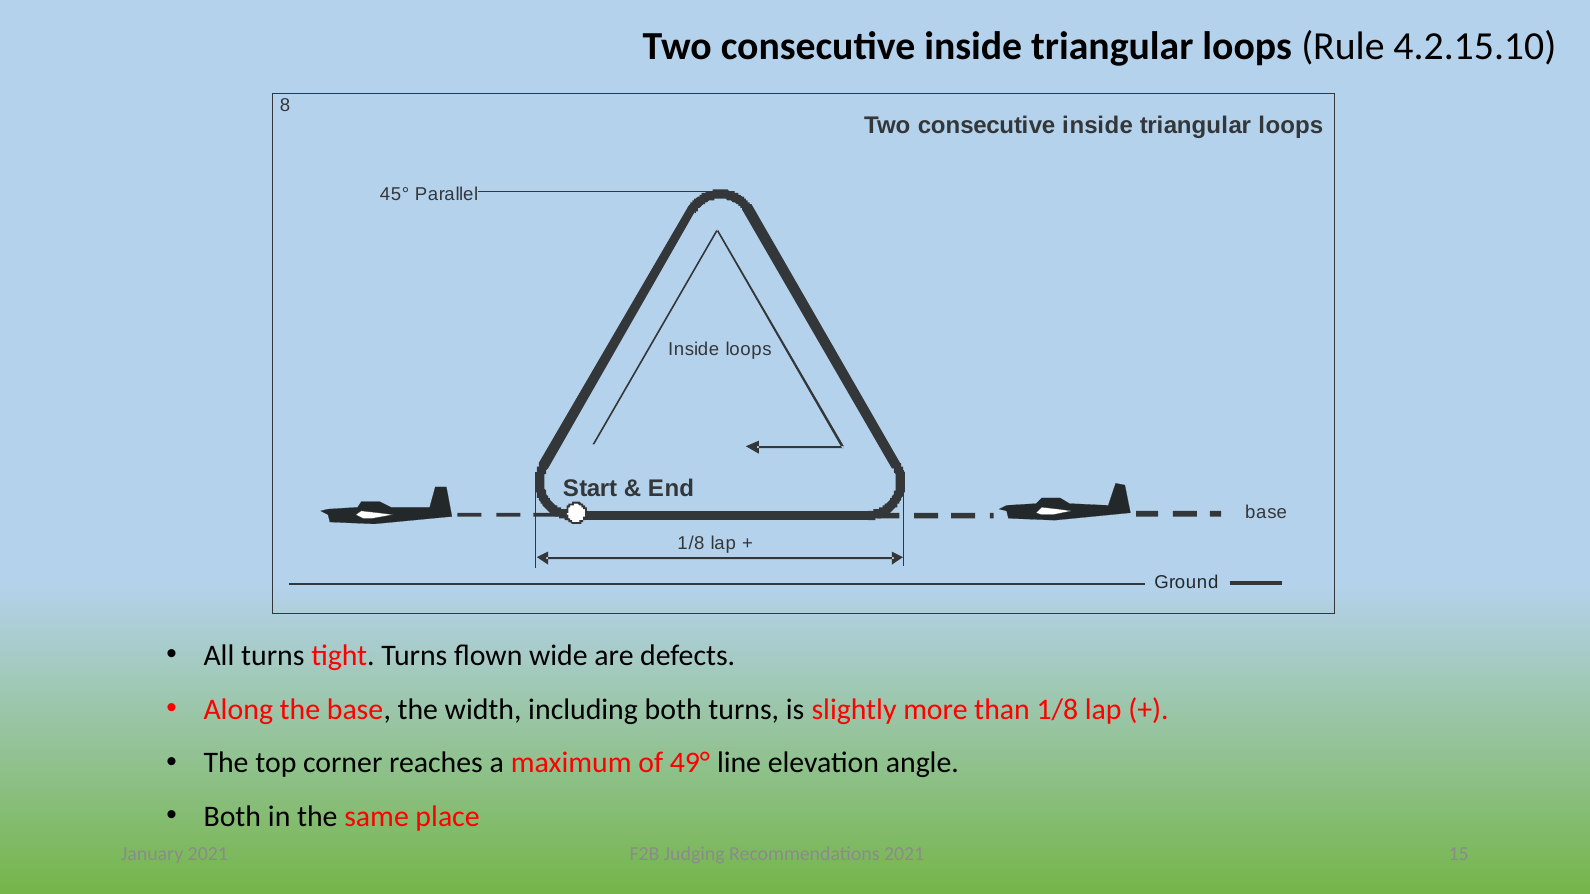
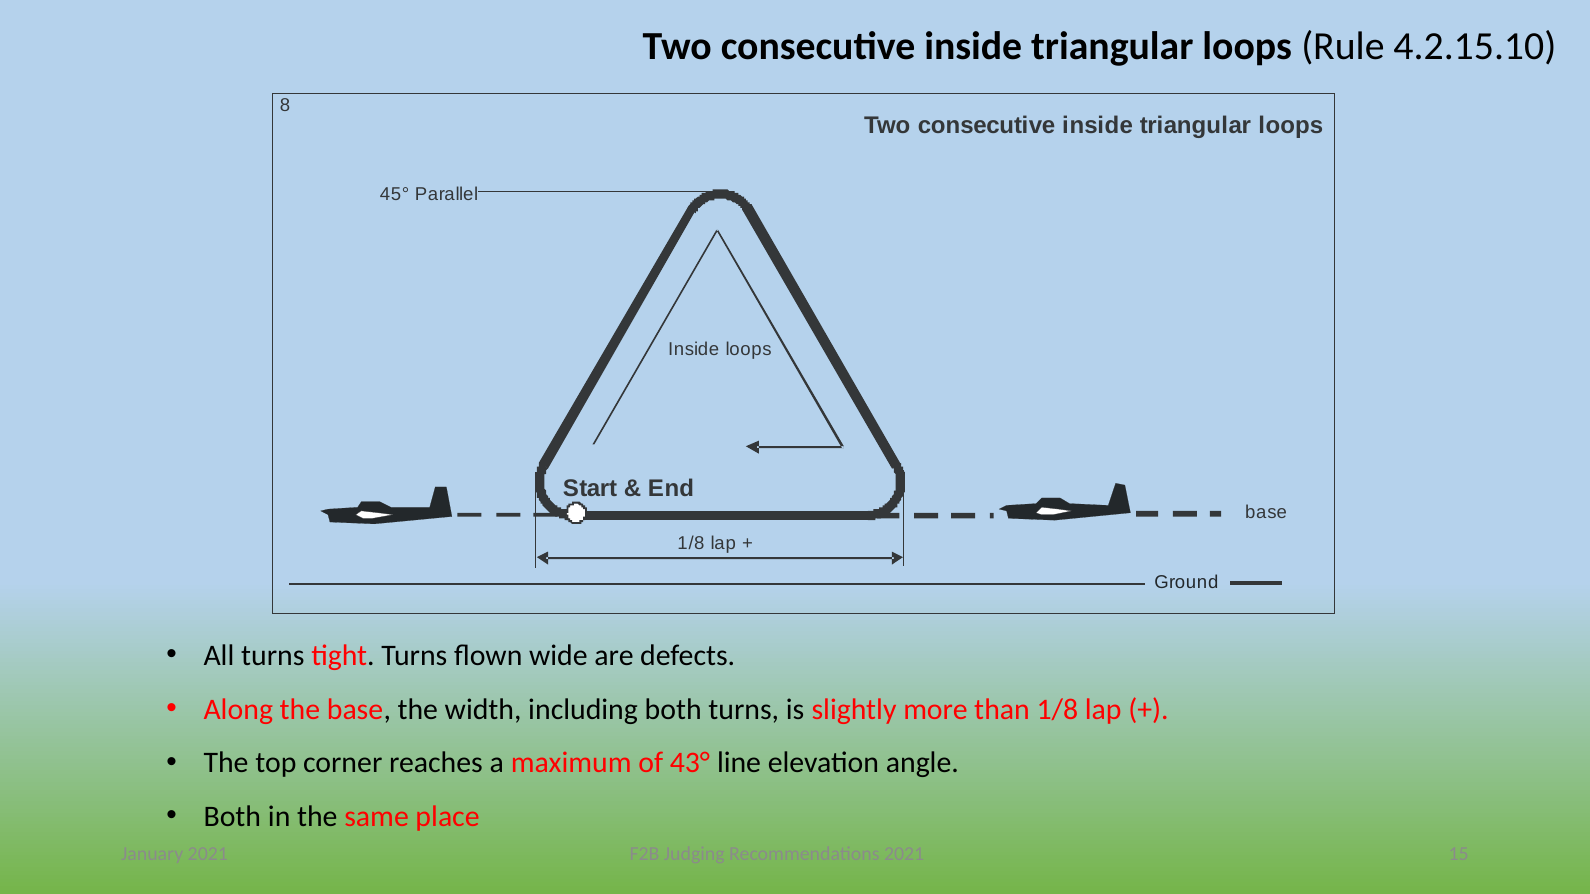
49°: 49° -> 43° (690, 763)
